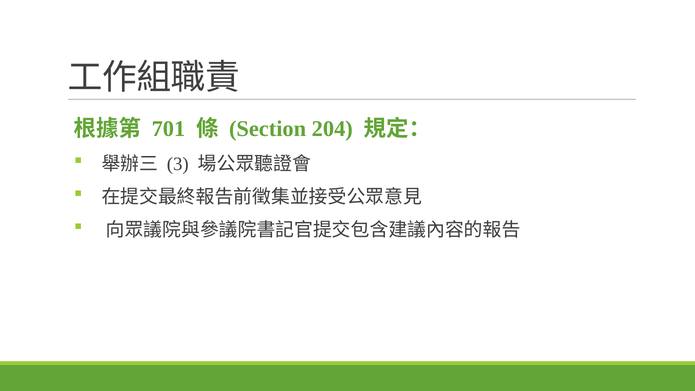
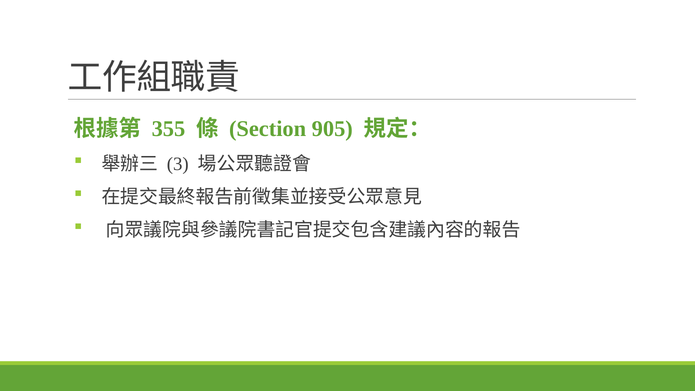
701: 701 -> 355 (168, 129)
204: 204 -> 905 (332, 129)
